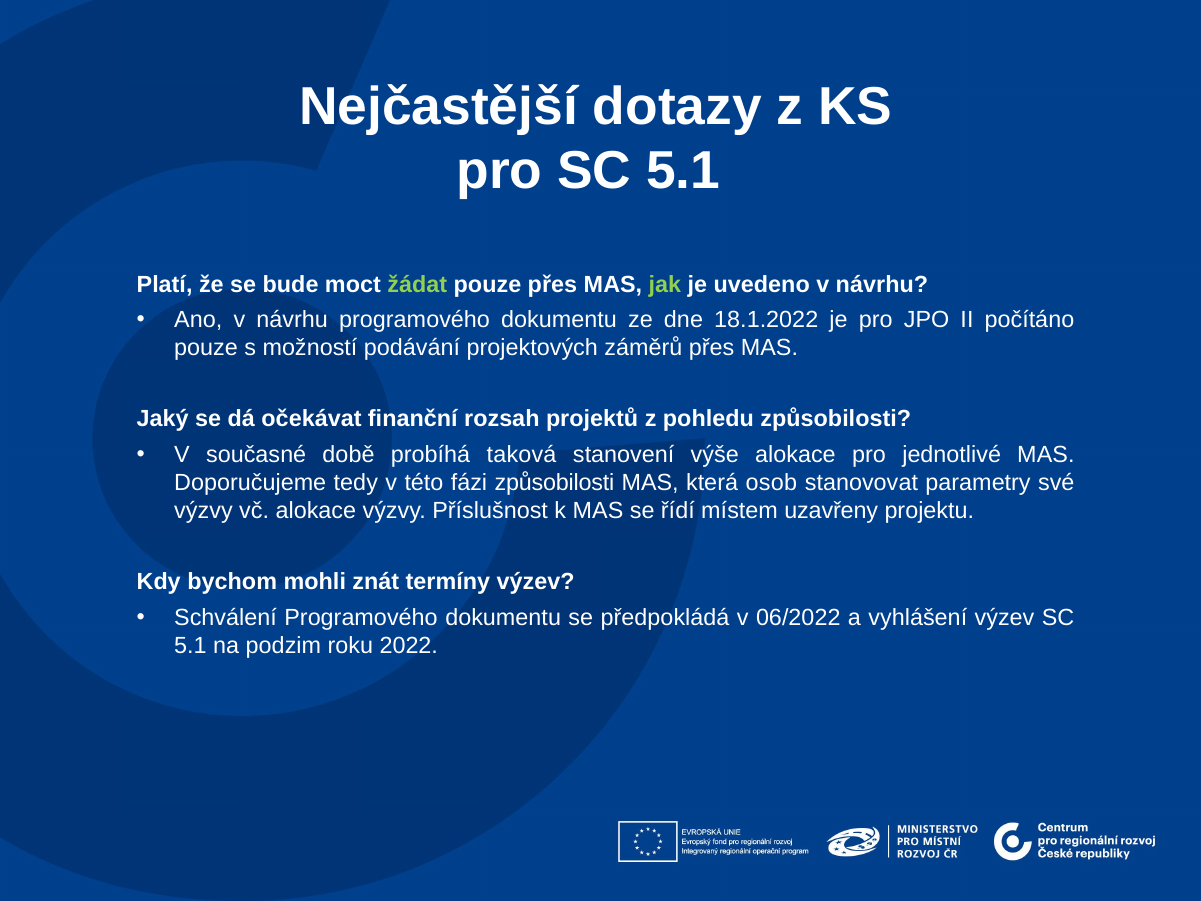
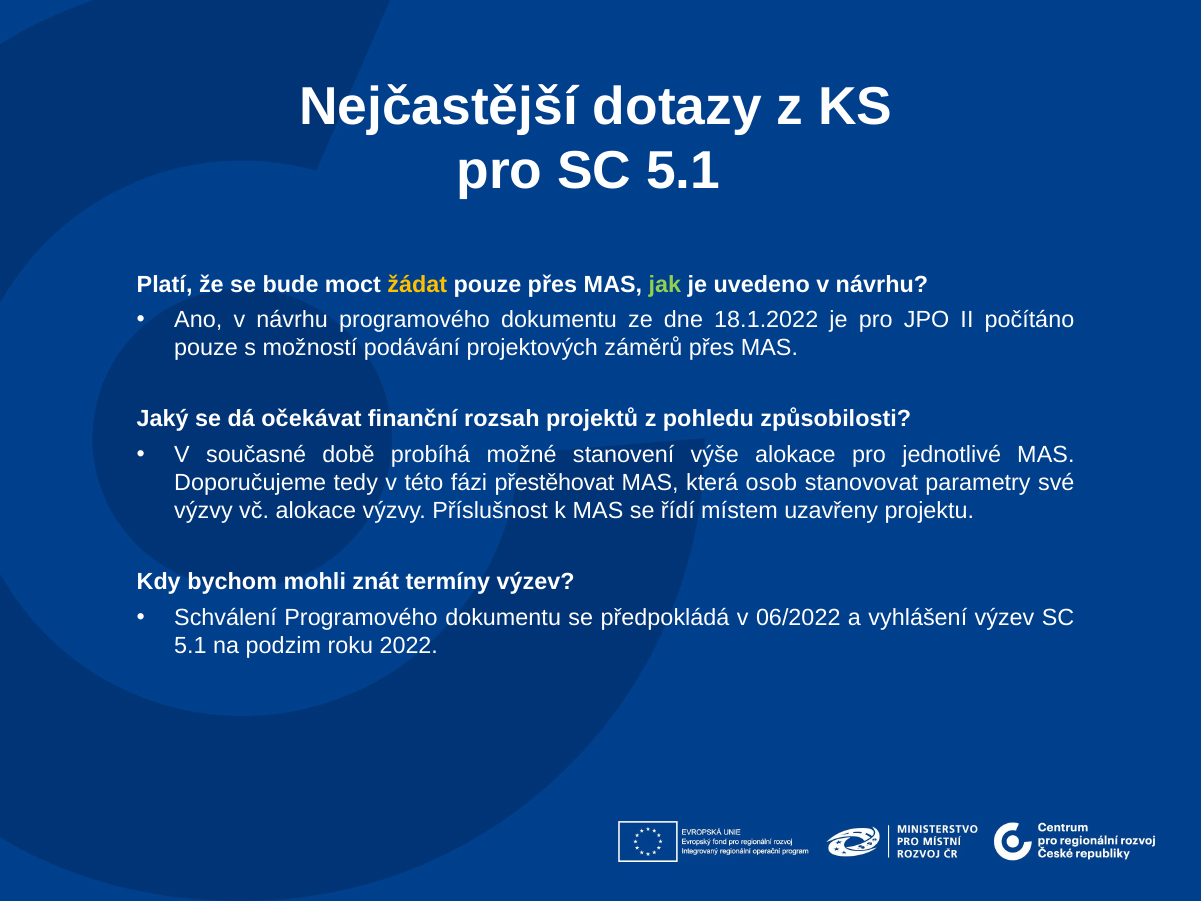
žádat colour: light green -> yellow (417, 284)
taková: taková -> možné (522, 455)
fázi způsobilosti: způsobilosti -> přestěhovat (555, 483)
